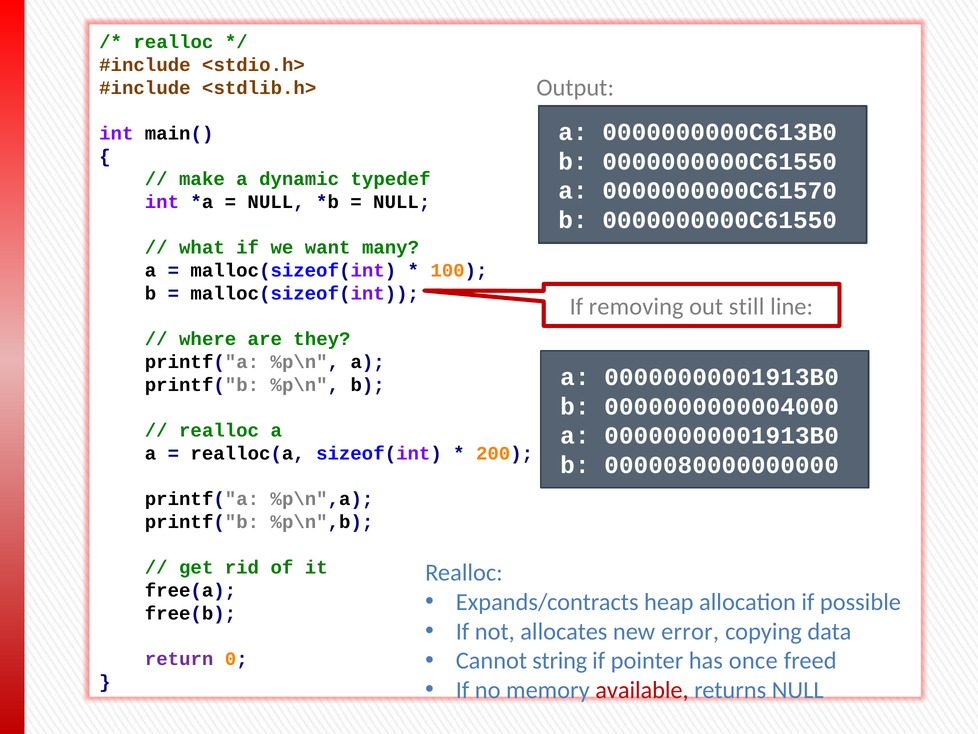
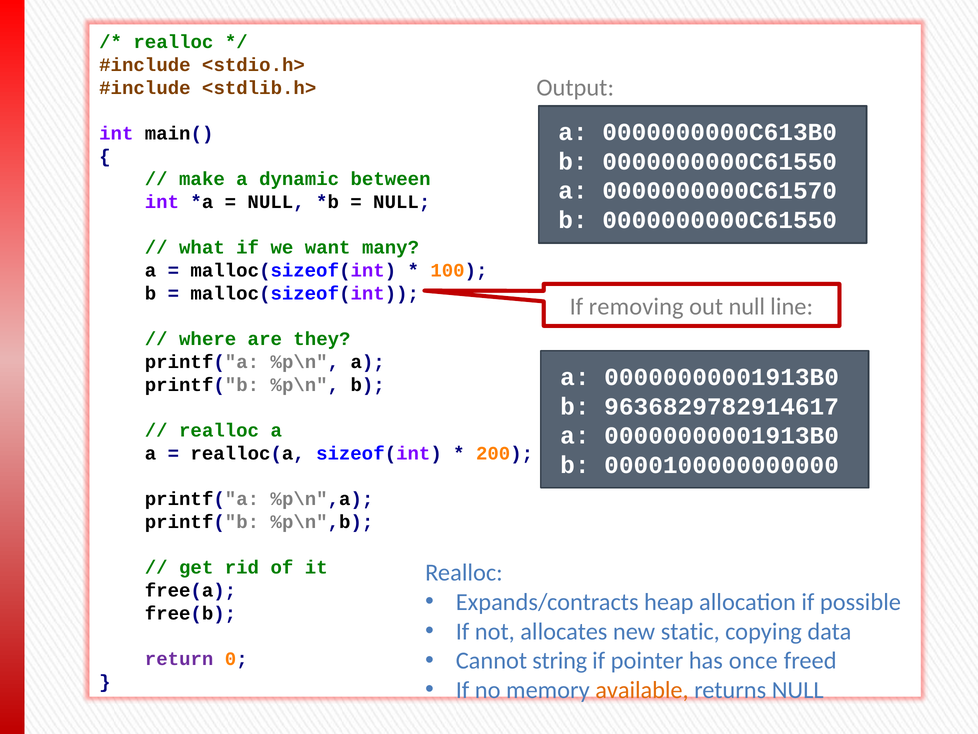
typedef: typedef -> between (391, 179)
out still: still -> null (747, 306)
0000000000004000: 0000000000004000 -> 9636829782914617 (722, 406)
0000080000000000: 0000080000000000 -> 0000100000000000 (722, 465)
error: error -> static (690, 631)
available colour: red -> orange (642, 690)
